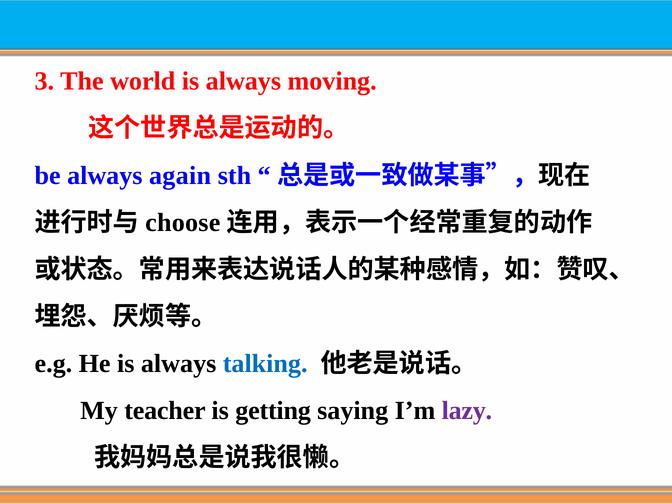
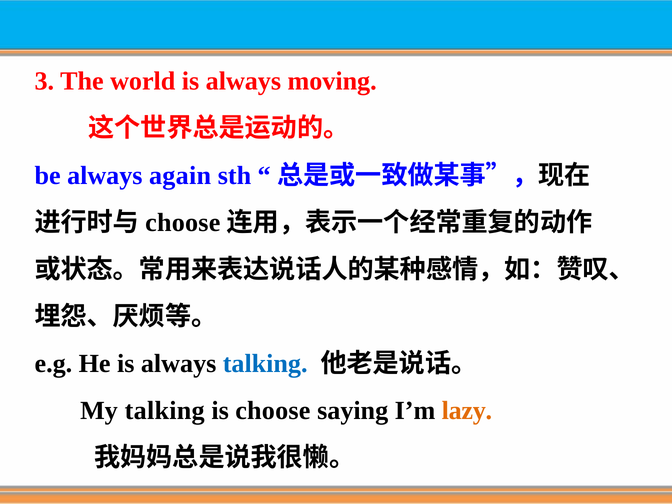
My teacher: teacher -> talking (165, 411)
is getting: getting -> choose (273, 411)
lazy colour: purple -> orange (467, 411)
